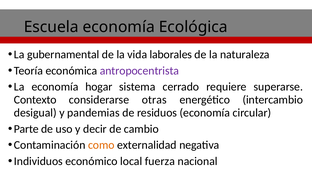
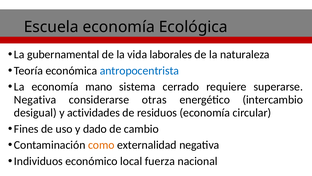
antropocentrista colour: purple -> blue (139, 70)
hogar: hogar -> mano (99, 87)
Contexto: Contexto -> Negativa (35, 100)
pandemias: pandemias -> actividades (94, 112)
Parte: Parte -> Fines (26, 129)
decir: decir -> dado (95, 129)
